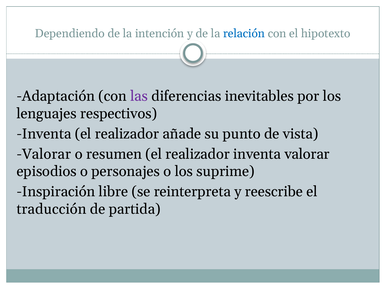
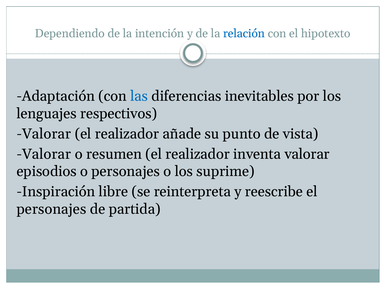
las colour: purple -> blue (139, 96)
Inventa: Inventa -> Valorar (44, 134)
traducción: traducción -> personajes (51, 209)
